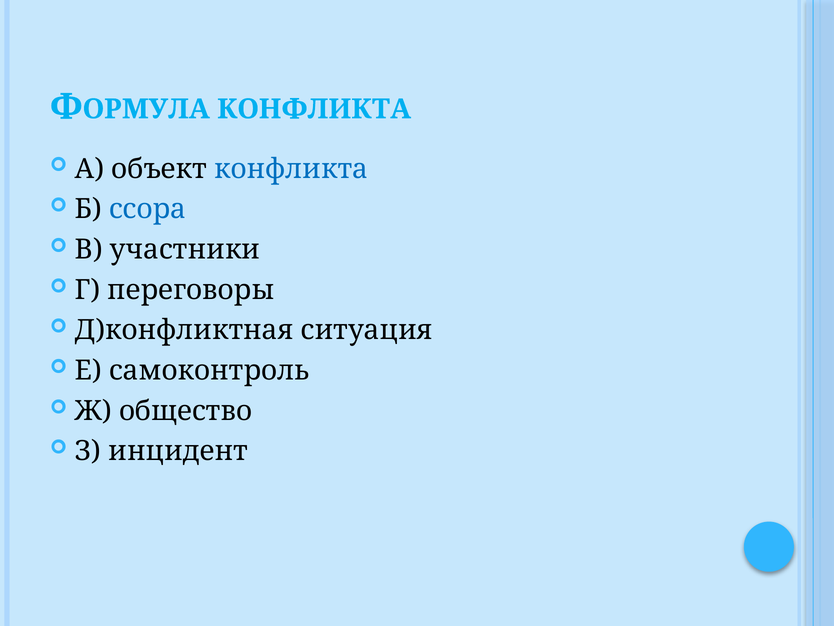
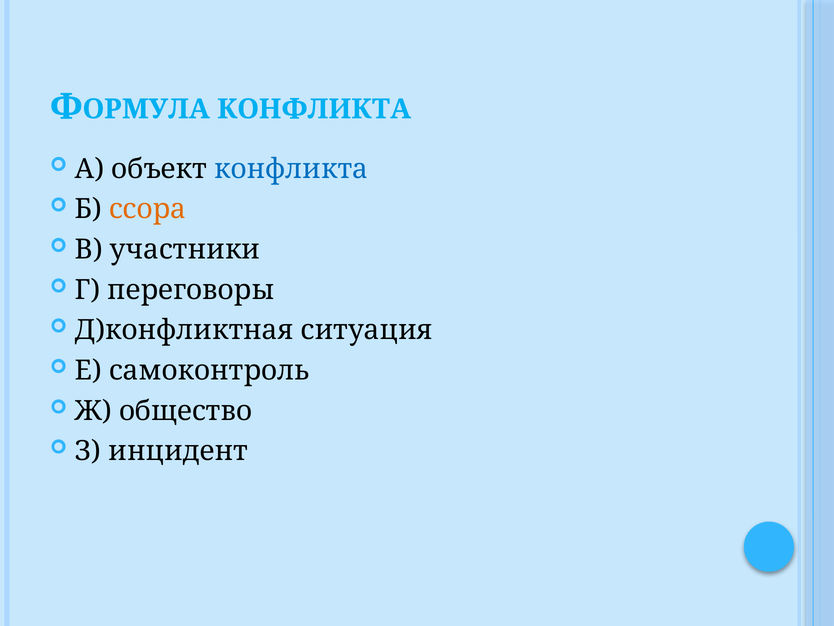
ссора colour: blue -> orange (148, 209)
